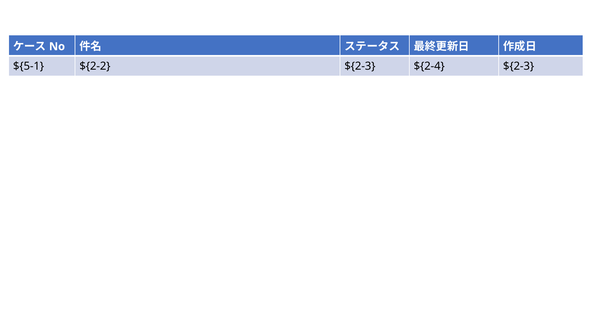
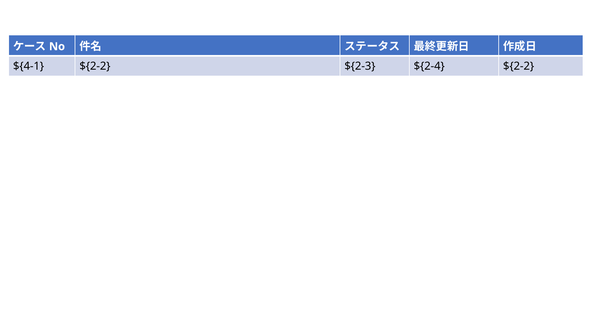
${5-1: ${5-1 -> ${4-1 (29, 66)
${2-4 ${2-3: ${2-3 -> ${2-2 (519, 66)
